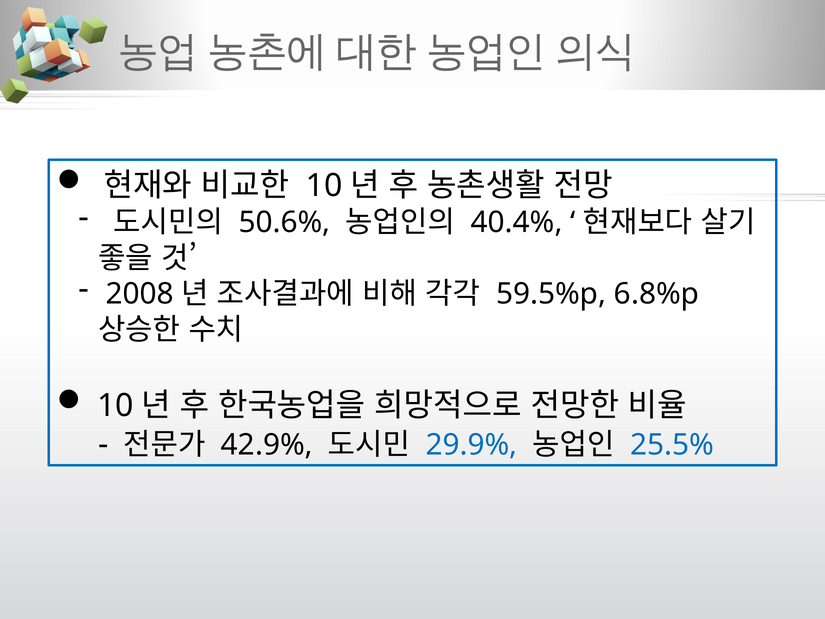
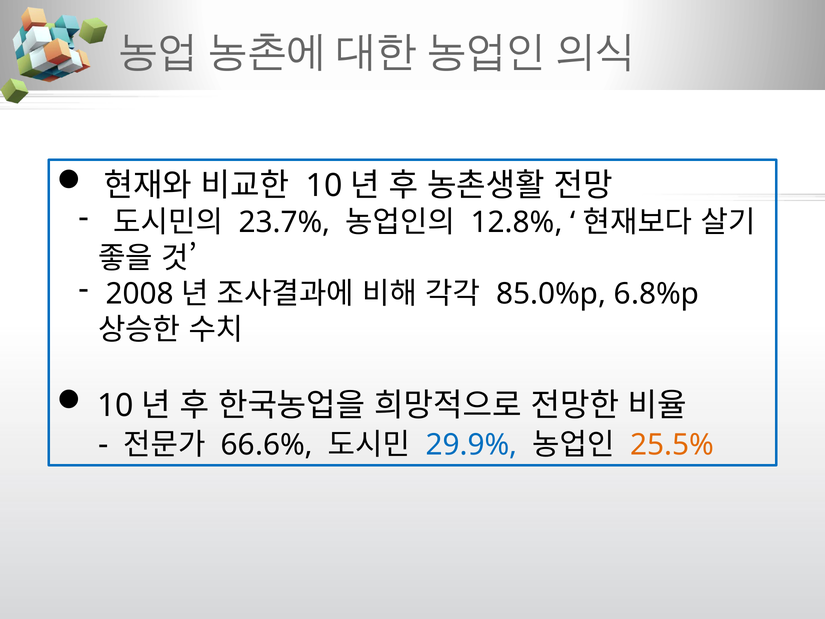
50.6%: 50.6% -> 23.7% (285, 222)
40.4%: 40.4% -> 12.8% (517, 222)
59.5%p: 59.5%p -> 85.0%p (551, 294)
42.9%: 42.9% -> 66.6% (267, 445)
25.5% colour: blue -> orange (672, 445)
